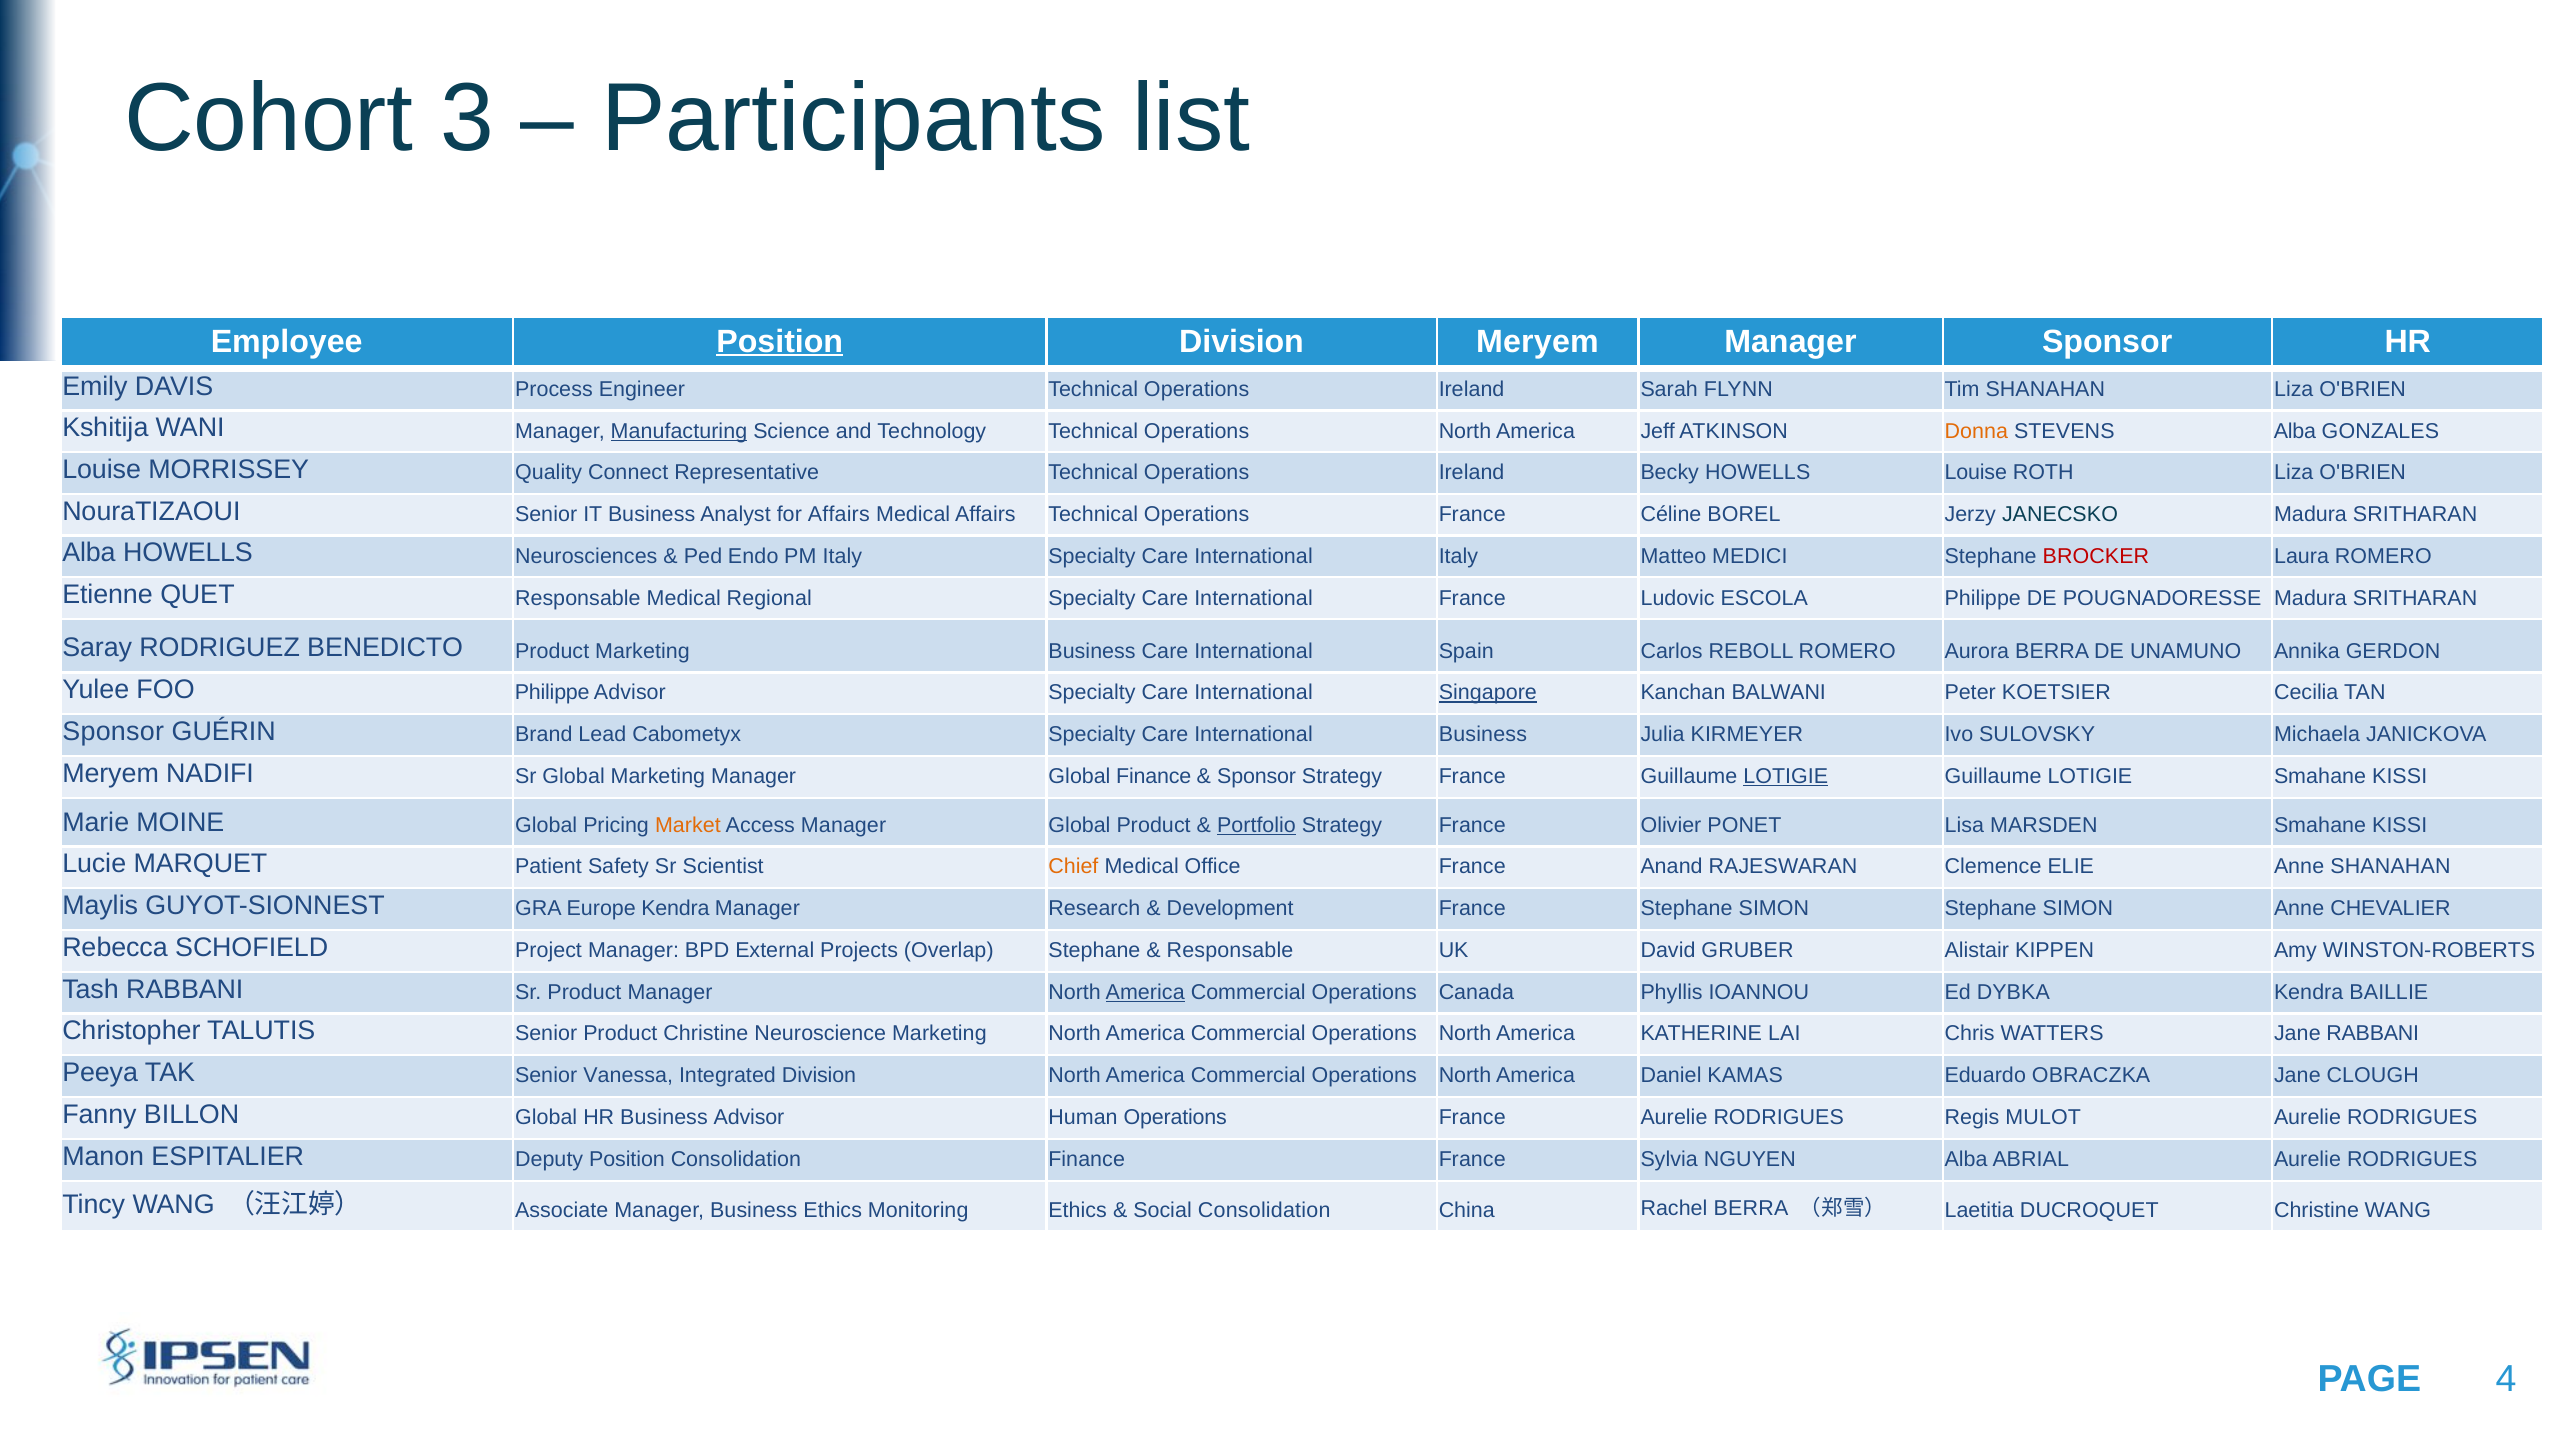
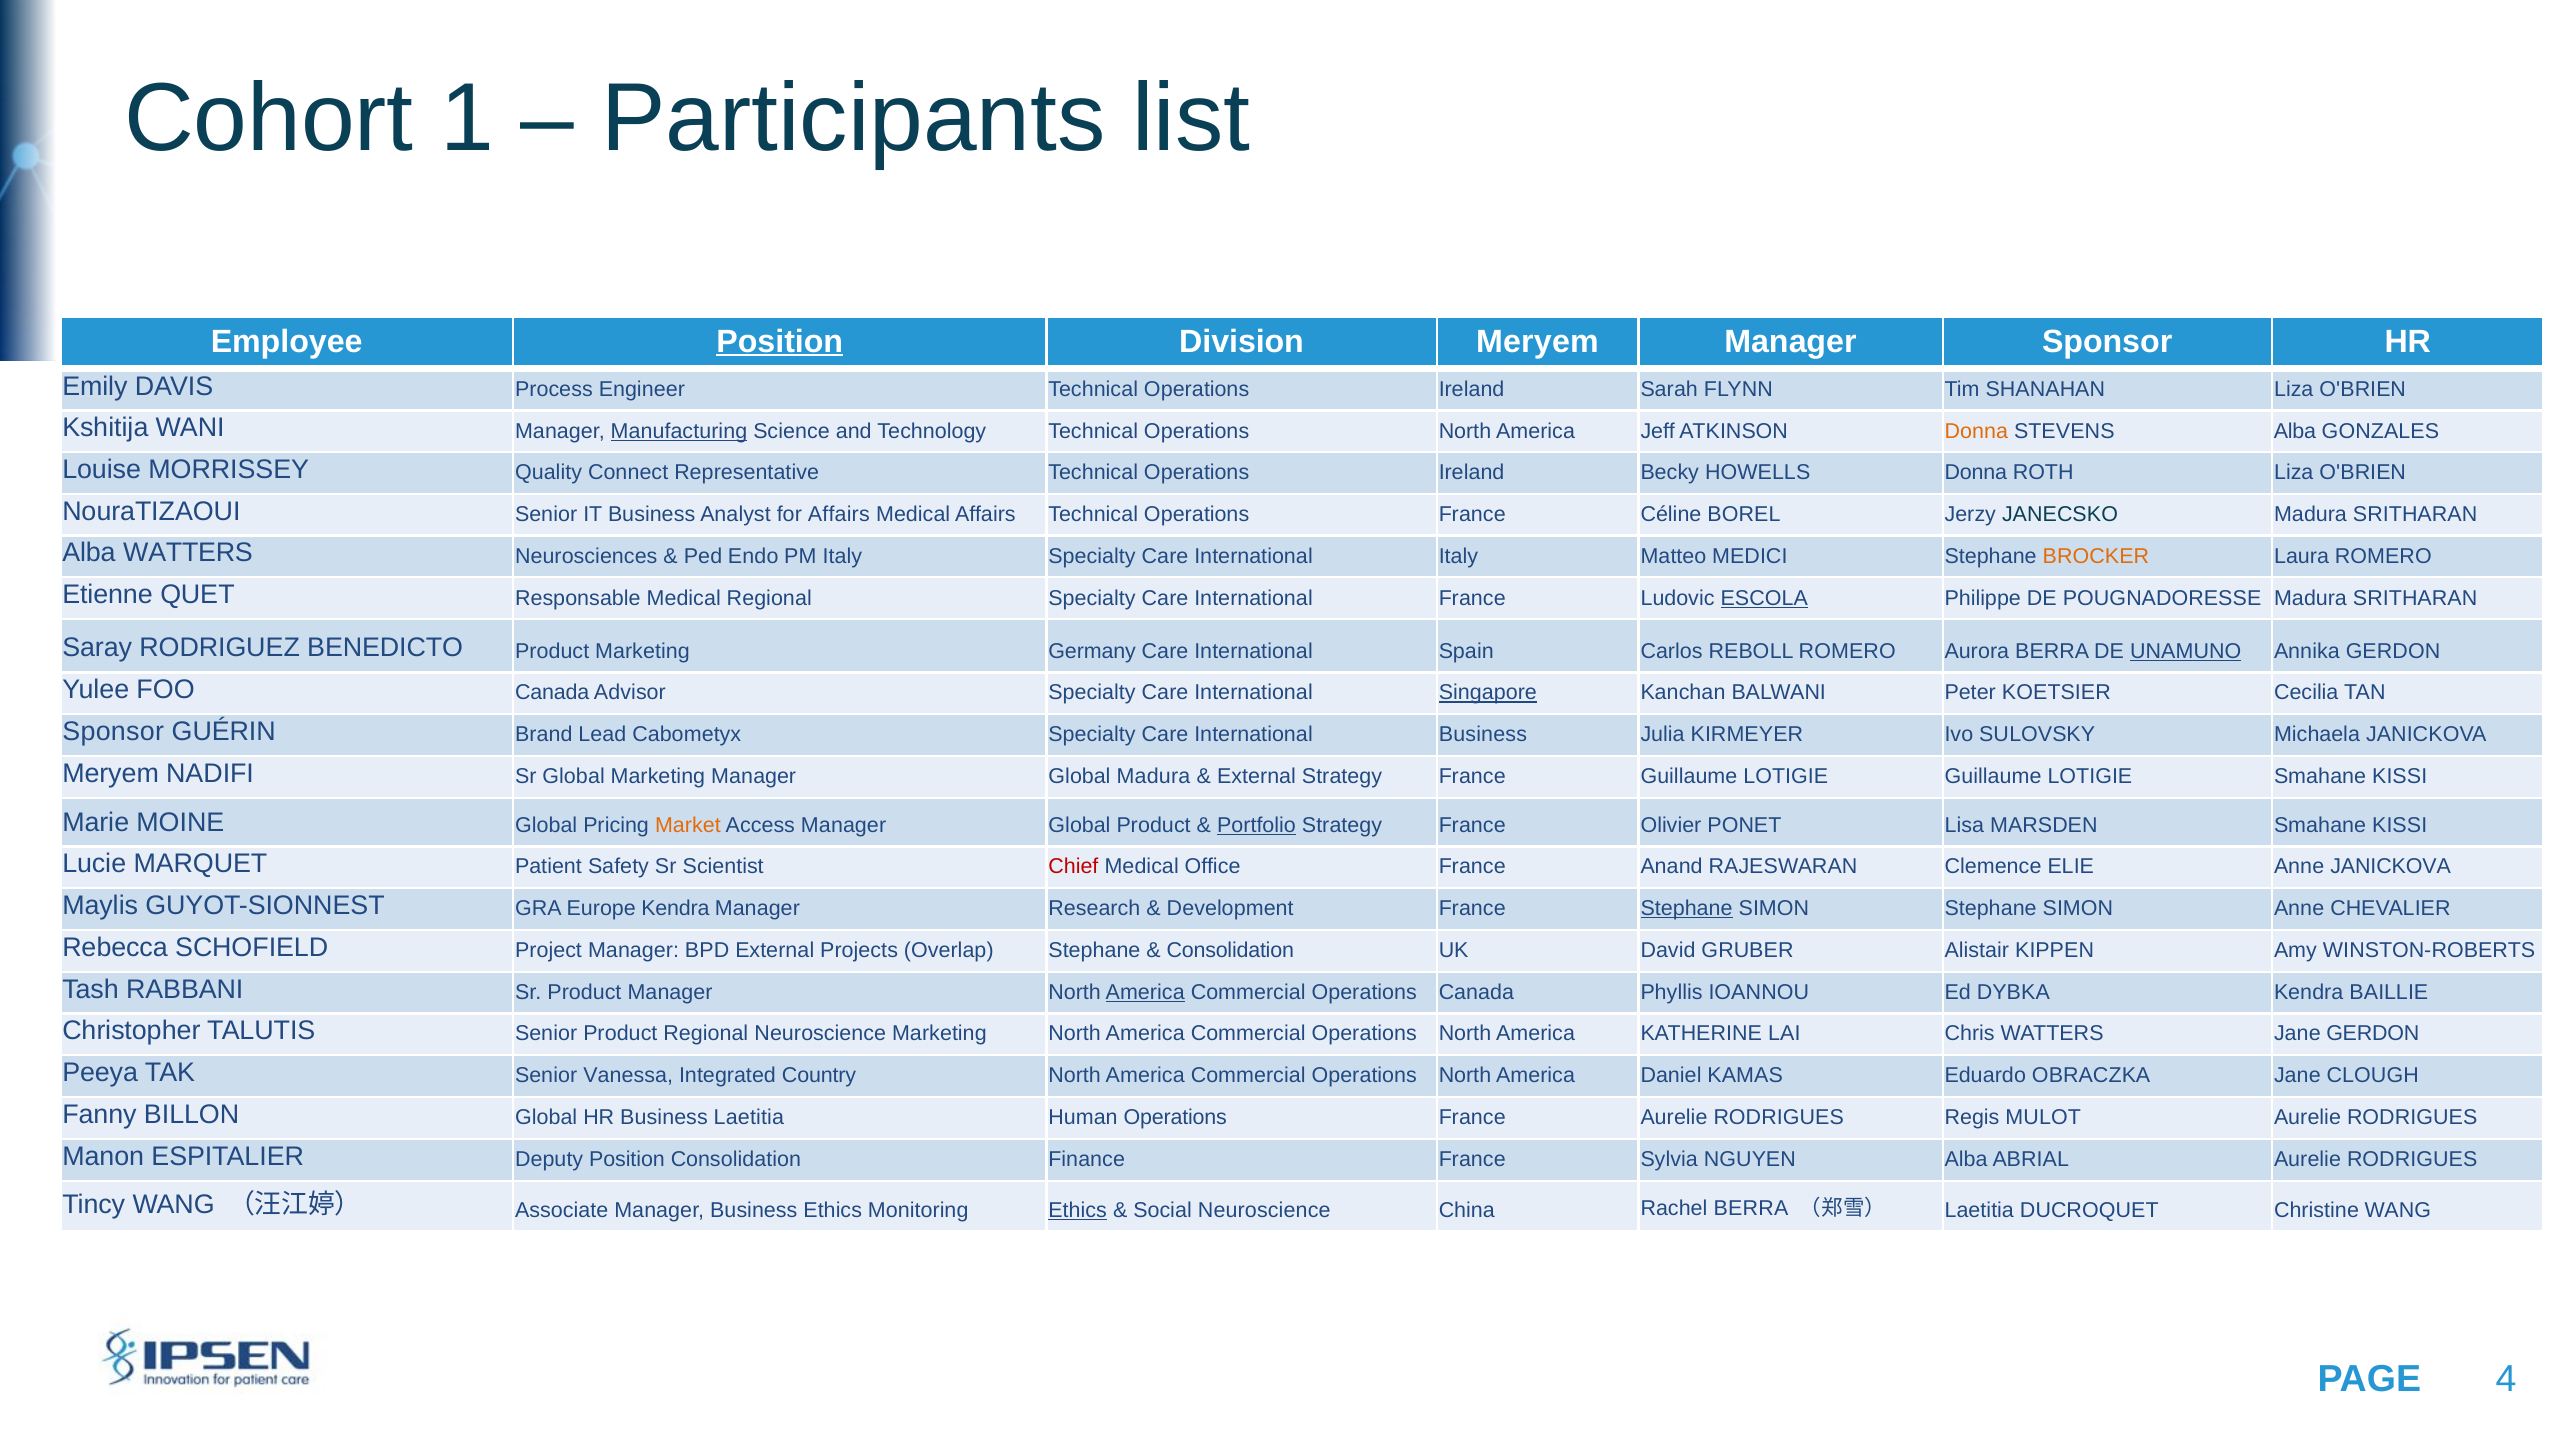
3: 3 -> 1 (467, 119)
HOWELLS Louise: Louise -> Donna (1976, 473)
Alba HOWELLS: HOWELLS -> WATTERS (188, 553)
BROCKER colour: red -> orange (2096, 556)
ESCOLA underline: none -> present (1764, 598)
Marketing Business: Business -> Germany (1092, 651)
UNAMUNO underline: none -> present (2186, 651)
FOO Philippe: Philippe -> Canada (552, 693)
Global Finance: Finance -> Madura (1153, 776)
Sponsor: Sponsor -> External (1257, 776)
LOTIGIE underline: present -> none (1786, 776)
Chief colour: orange -> red (1073, 867)
Anne SHANAHAN: SHANAHAN -> JANICKOVA (2391, 867)
Stephane underline: none -> present (1687, 909)
Responsable: Responsable -> Consolidation (1230, 951)
Product Christine: Christine -> Regional (706, 1034)
Jane RABBANI: RABBANI -> GERDON (2373, 1034)
Integrated Division: Division -> Country (819, 1076)
Business Advisor: Advisor -> Laetitia (749, 1118)
Ethics underline: none -> present (1078, 1210)
Social Consolidation: Consolidation -> Neuroscience (1264, 1210)
